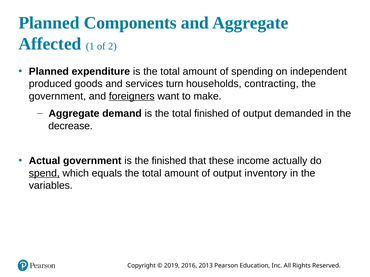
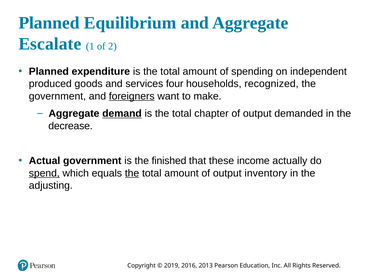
Components: Components -> Equilibrium (130, 23)
Affected: Affected -> Escalate (50, 44)
turn: turn -> four (175, 84)
contracting: contracting -> recognized (272, 84)
demand underline: none -> present (122, 114)
total finished: finished -> chapter (212, 114)
the underline: none -> present (132, 173)
variables: variables -> adjusting (51, 186)
